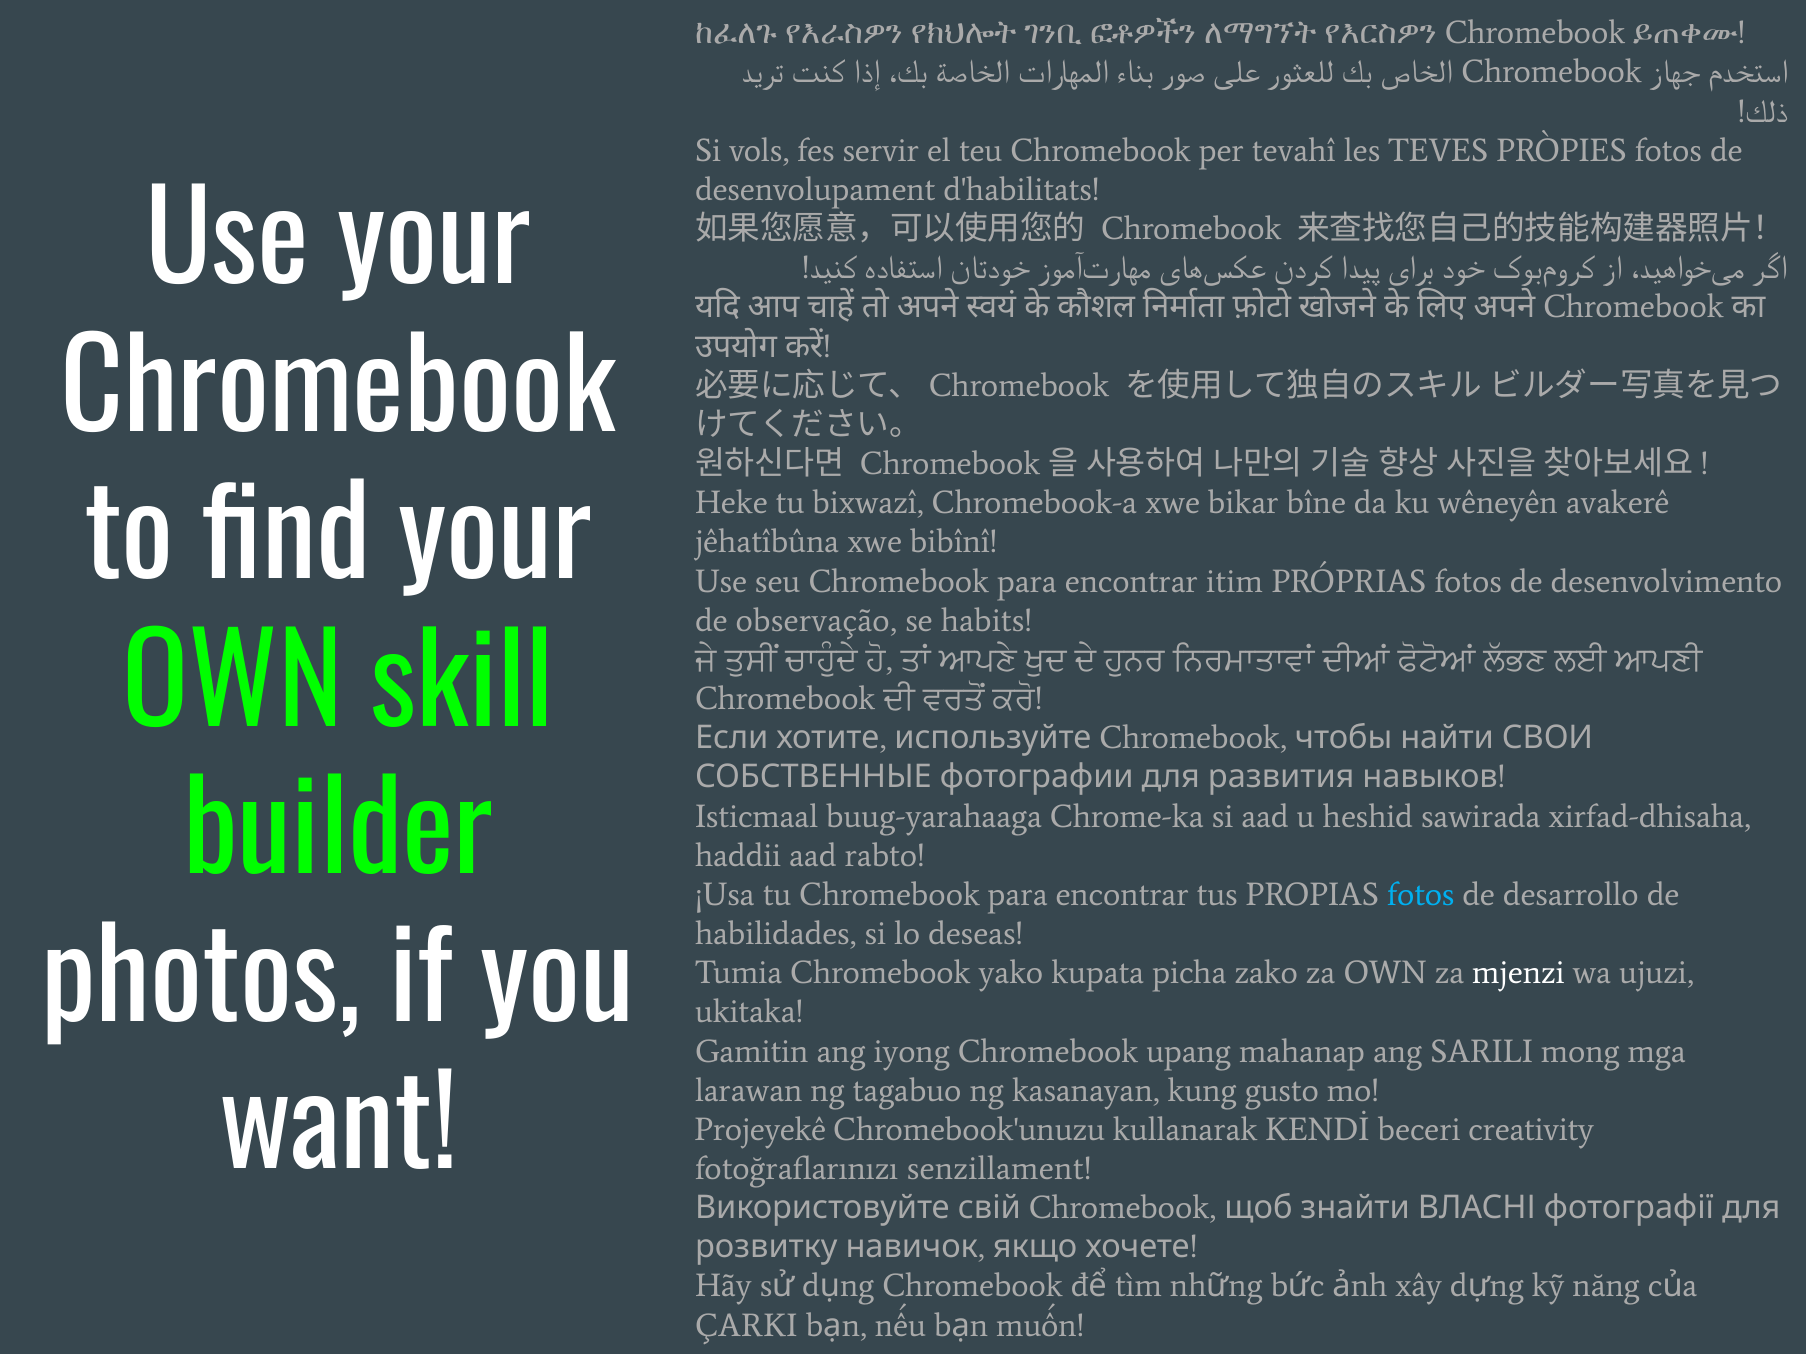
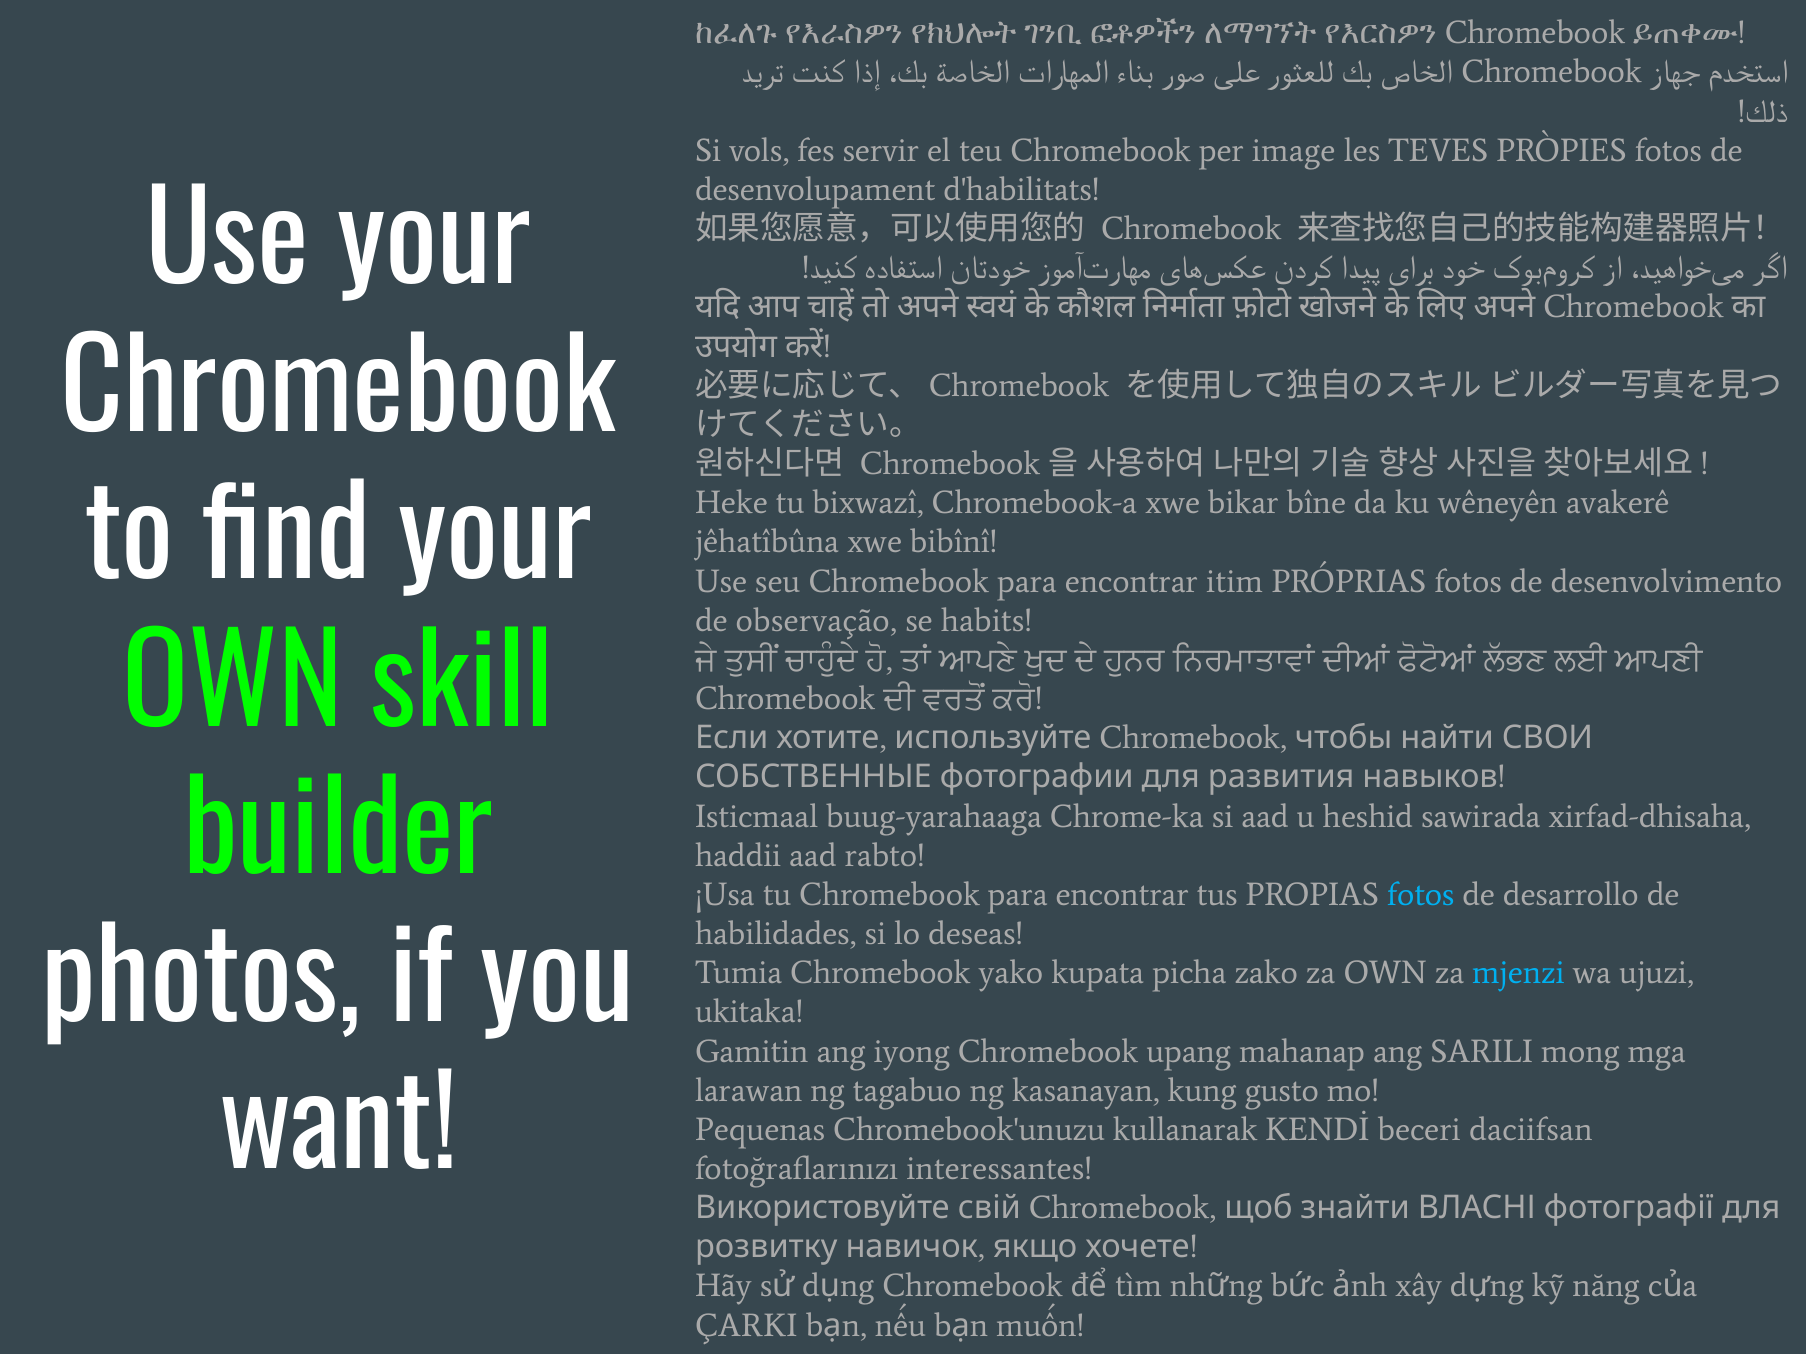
tevahî: tevahî -> image (1294, 151)
mjenzi colour: white -> light blue (1518, 973)
Projeyekê: Projeyekê -> Pequenas (760, 1130)
creativity: creativity -> daciifsan (1531, 1130)
senzillament: senzillament -> interessantes (999, 1169)
